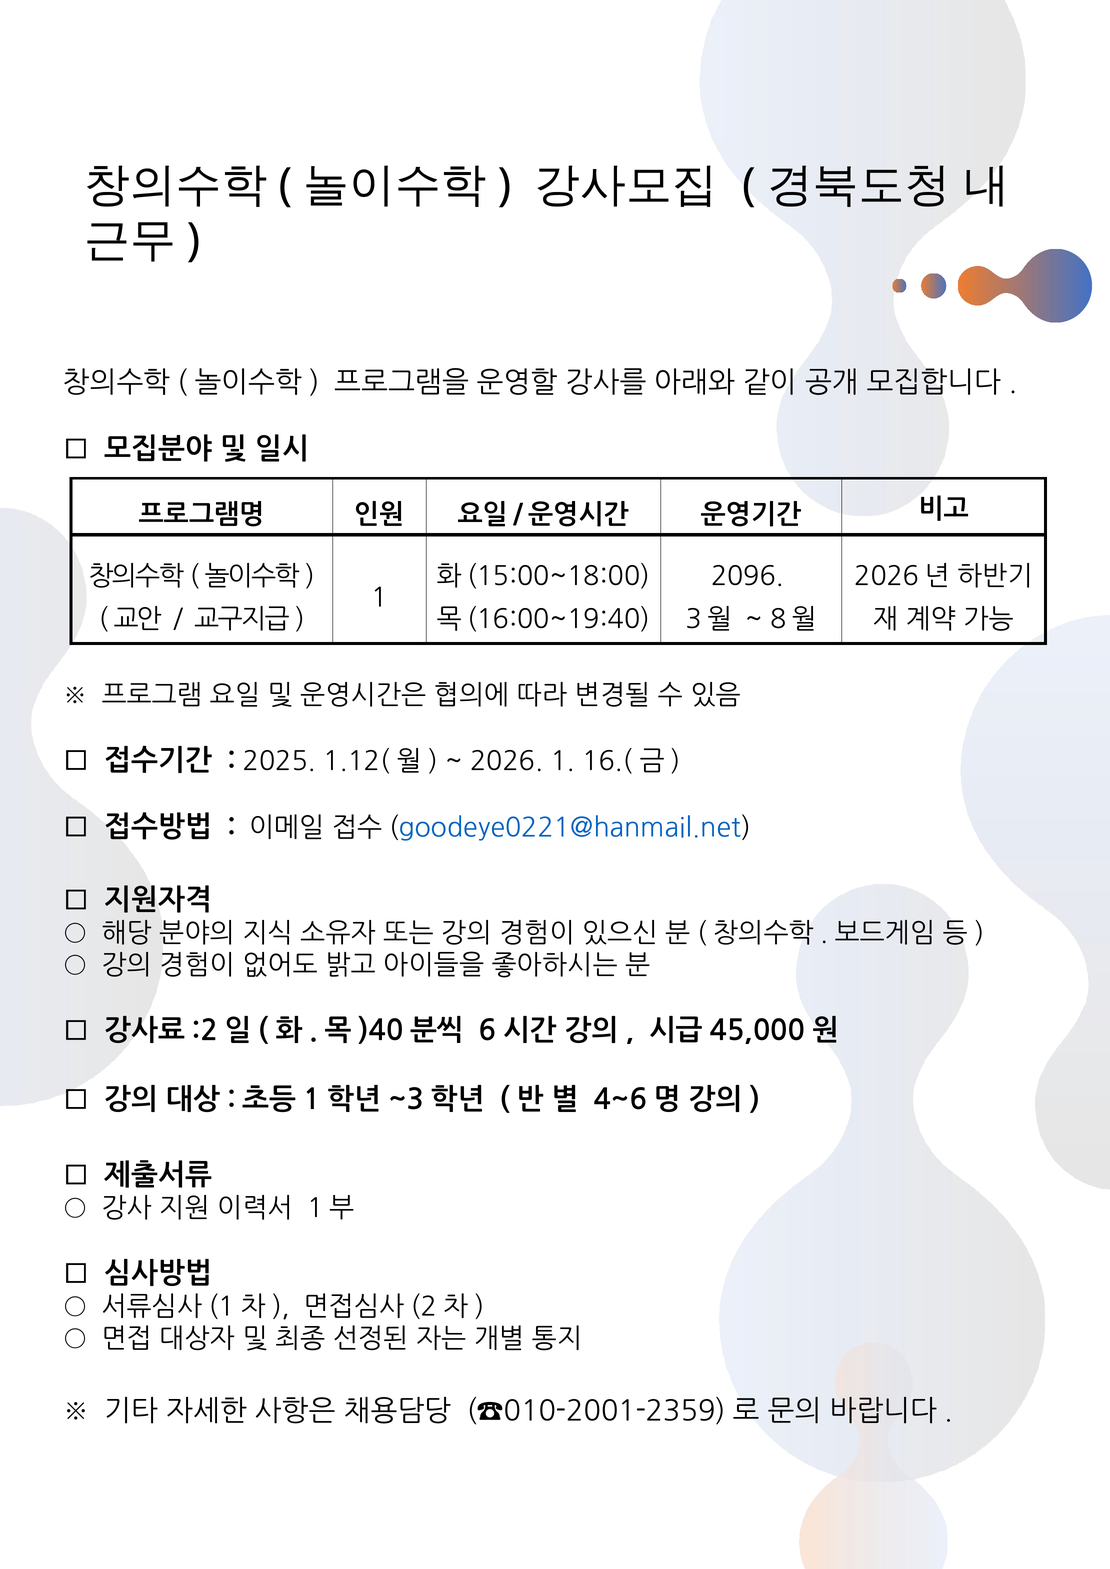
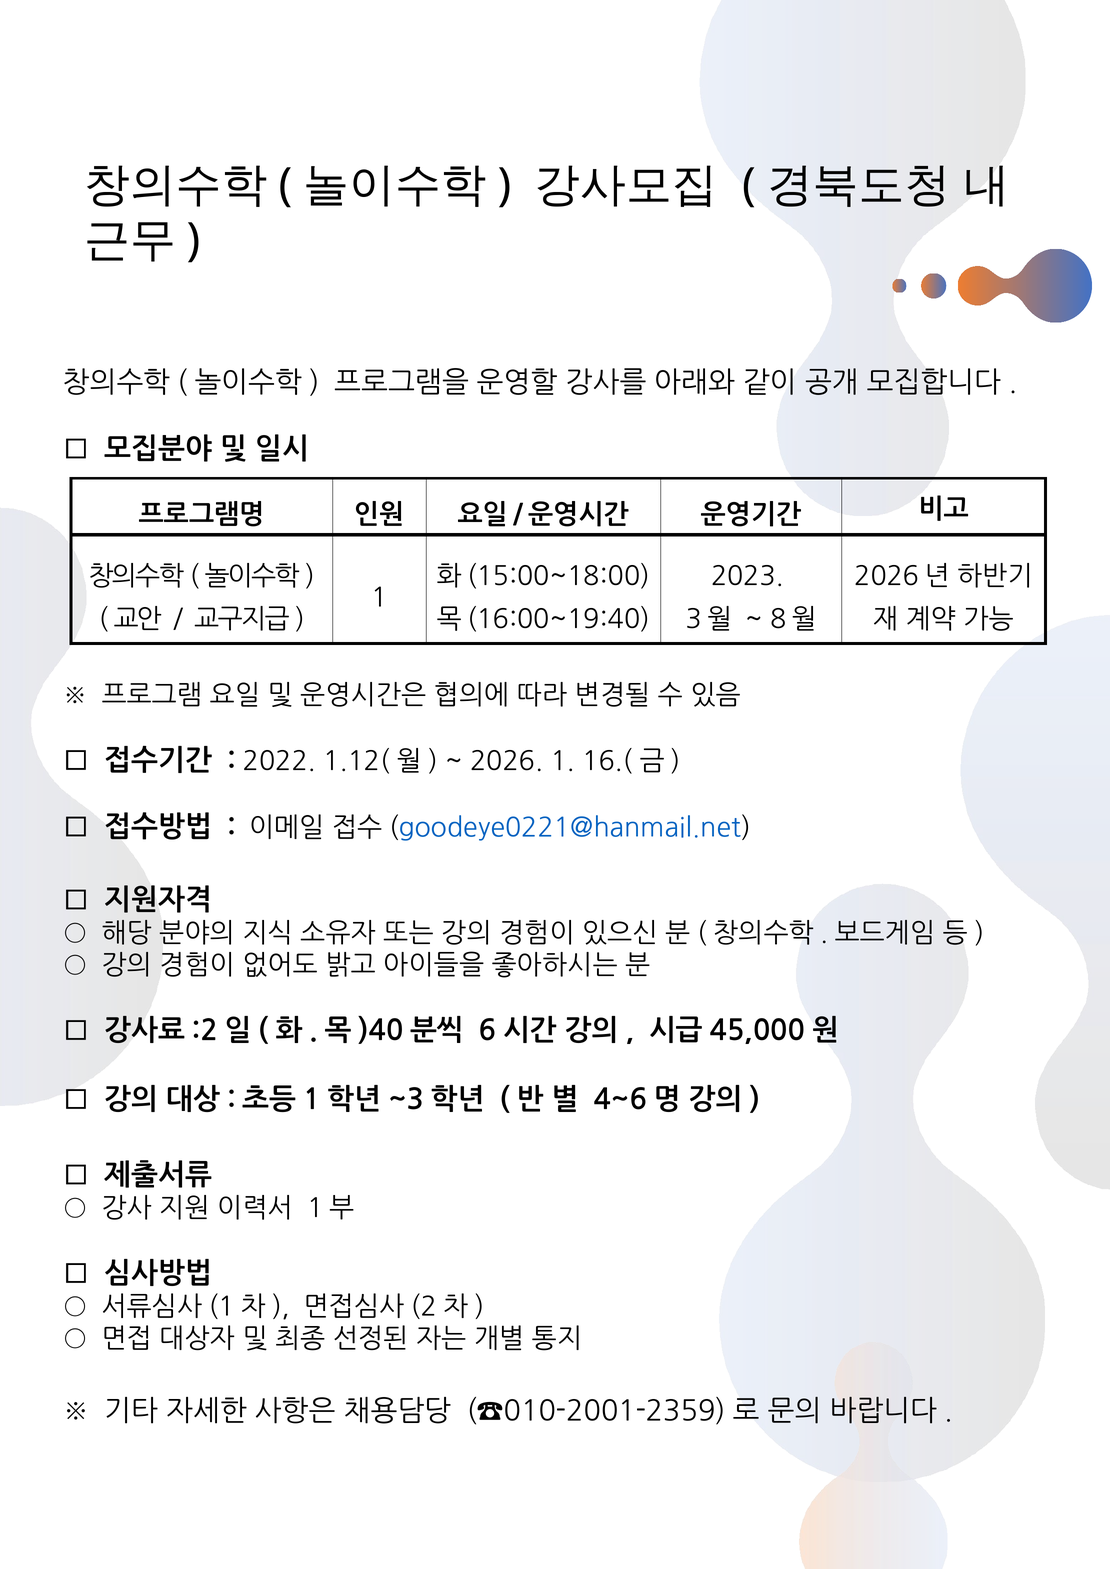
2096: 2096 -> 2023 (747, 577)
2025: 2025 -> 2022 (279, 762)
